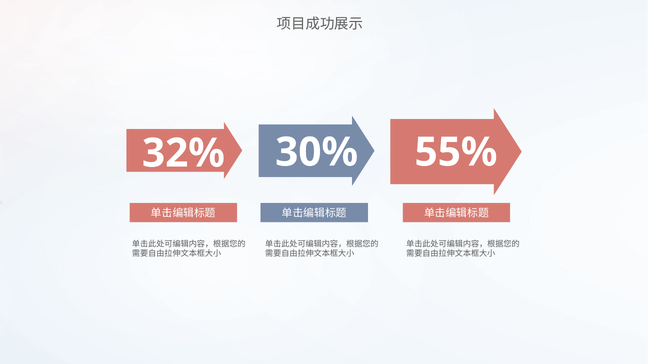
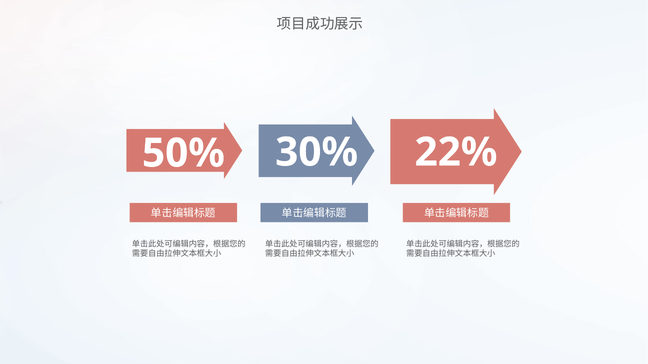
32%: 32% -> 50% (183, 153)
55%: 55% -> 22% (456, 152)
